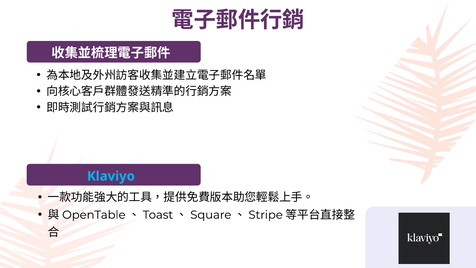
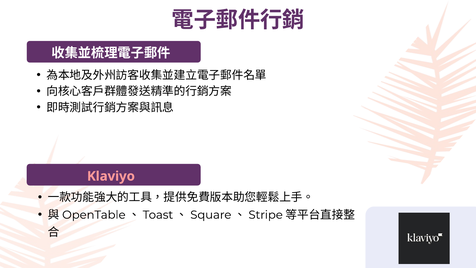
Klaviyo colour: light blue -> pink (111, 176)
